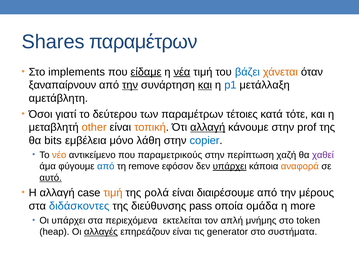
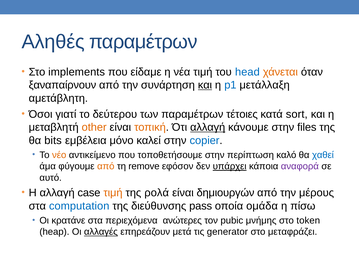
Shares: Shares -> Αληθές (53, 42)
είδαμε underline: present -> none (146, 72)
νέα underline: present -> none (182, 72)
βάζει: βάζει -> head (247, 72)
την underline: present -> none (130, 85)
τότε: τότε -> sort (297, 114)
prof: prof -> files (307, 127)
λάθη: λάθη -> καλεί (149, 141)
παραμετρικούς: παραμετρικούς -> τοποθετήσουμε (170, 155)
χαζή: χαζή -> καλό (286, 155)
χαθεί colour: purple -> blue (323, 155)
από colour: blue -> orange (106, 166)
αναφορά colour: orange -> purple (300, 166)
αυτό underline: present -> none (51, 178)
διαιρέσουμε: διαιρέσουμε -> δημιουργών (225, 193)
διδάσκοντες: διδάσκοντες -> computation (79, 206)
more: more -> πίσω (303, 206)
Οι υπάρχει: υπάρχει -> κρατάνε (68, 221)
εκτελείται: εκτελείται -> ανώτερες (182, 221)
απλή: απλή -> pubic (232, 221)
επηρεάζουν είναι: είναι -> μετά (182, 232)
συστήματα: συστήματα -> μεταφράζει (293, 232)
